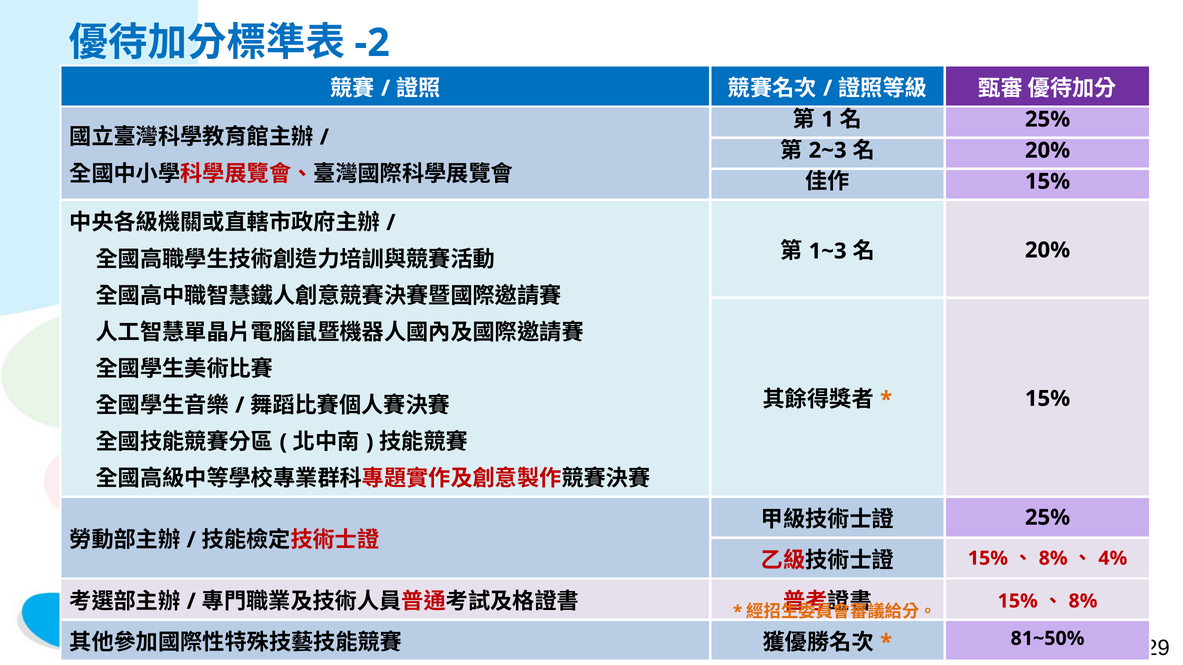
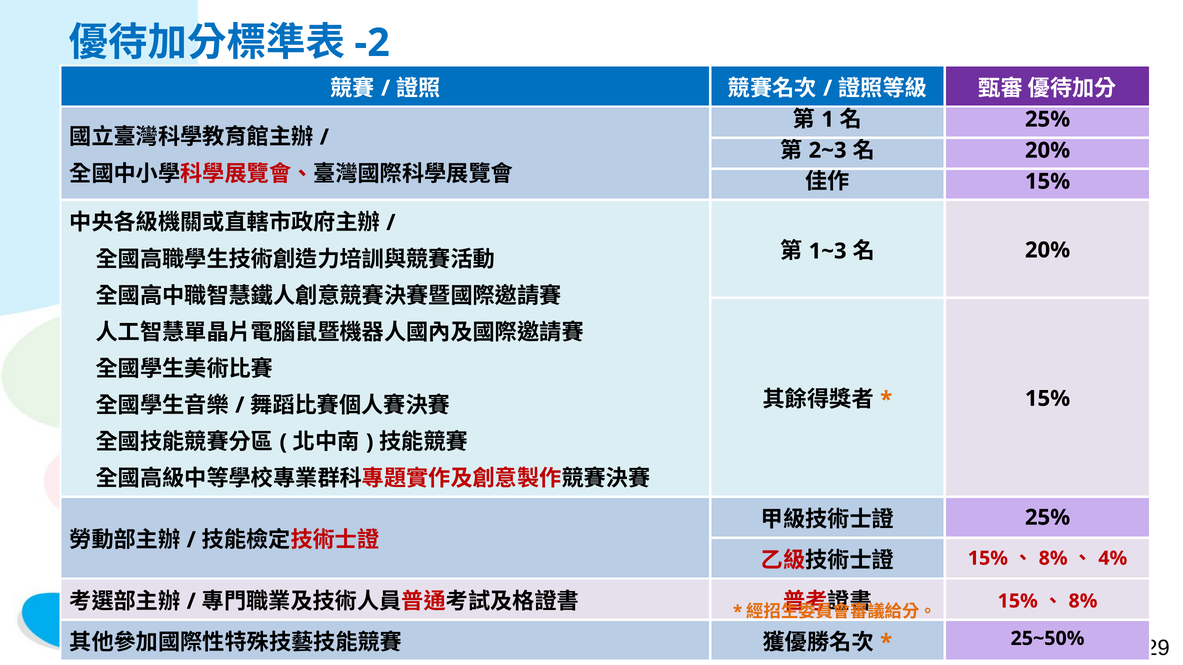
81~50%: 81~50% -> 25~50% (1048, 639)
